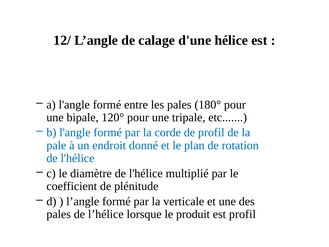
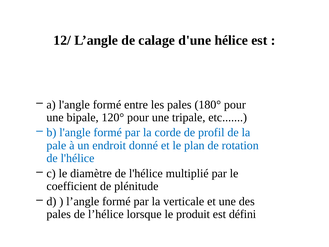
est profil: profil -> défini (243, 214)
